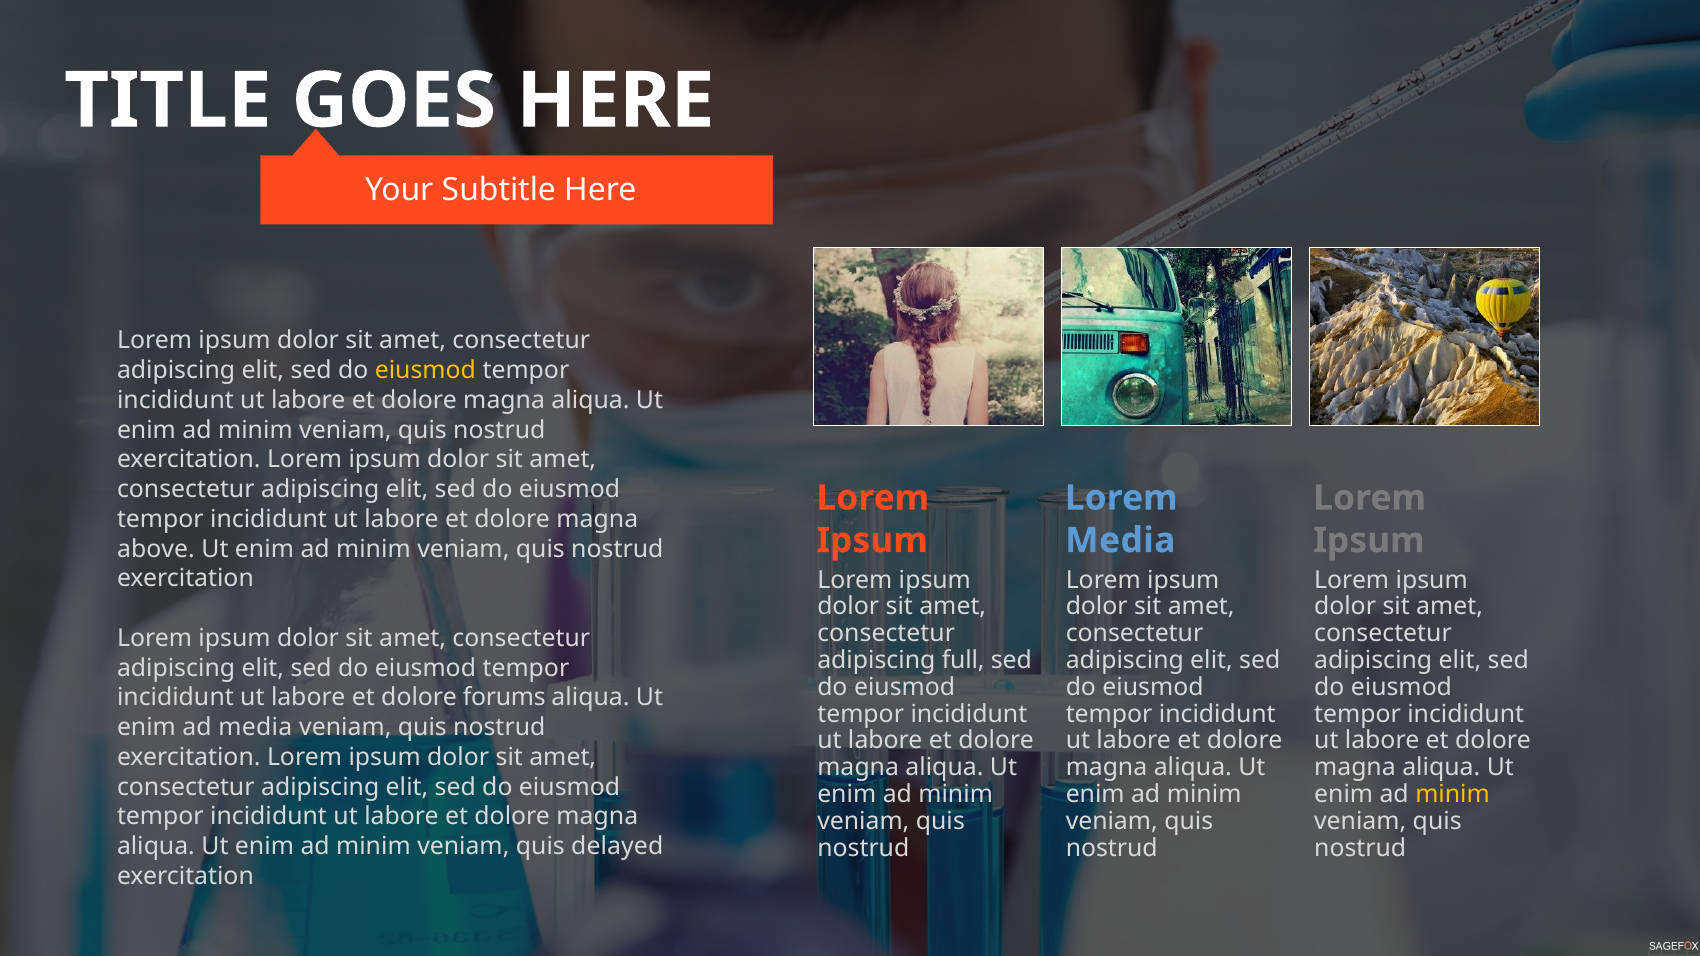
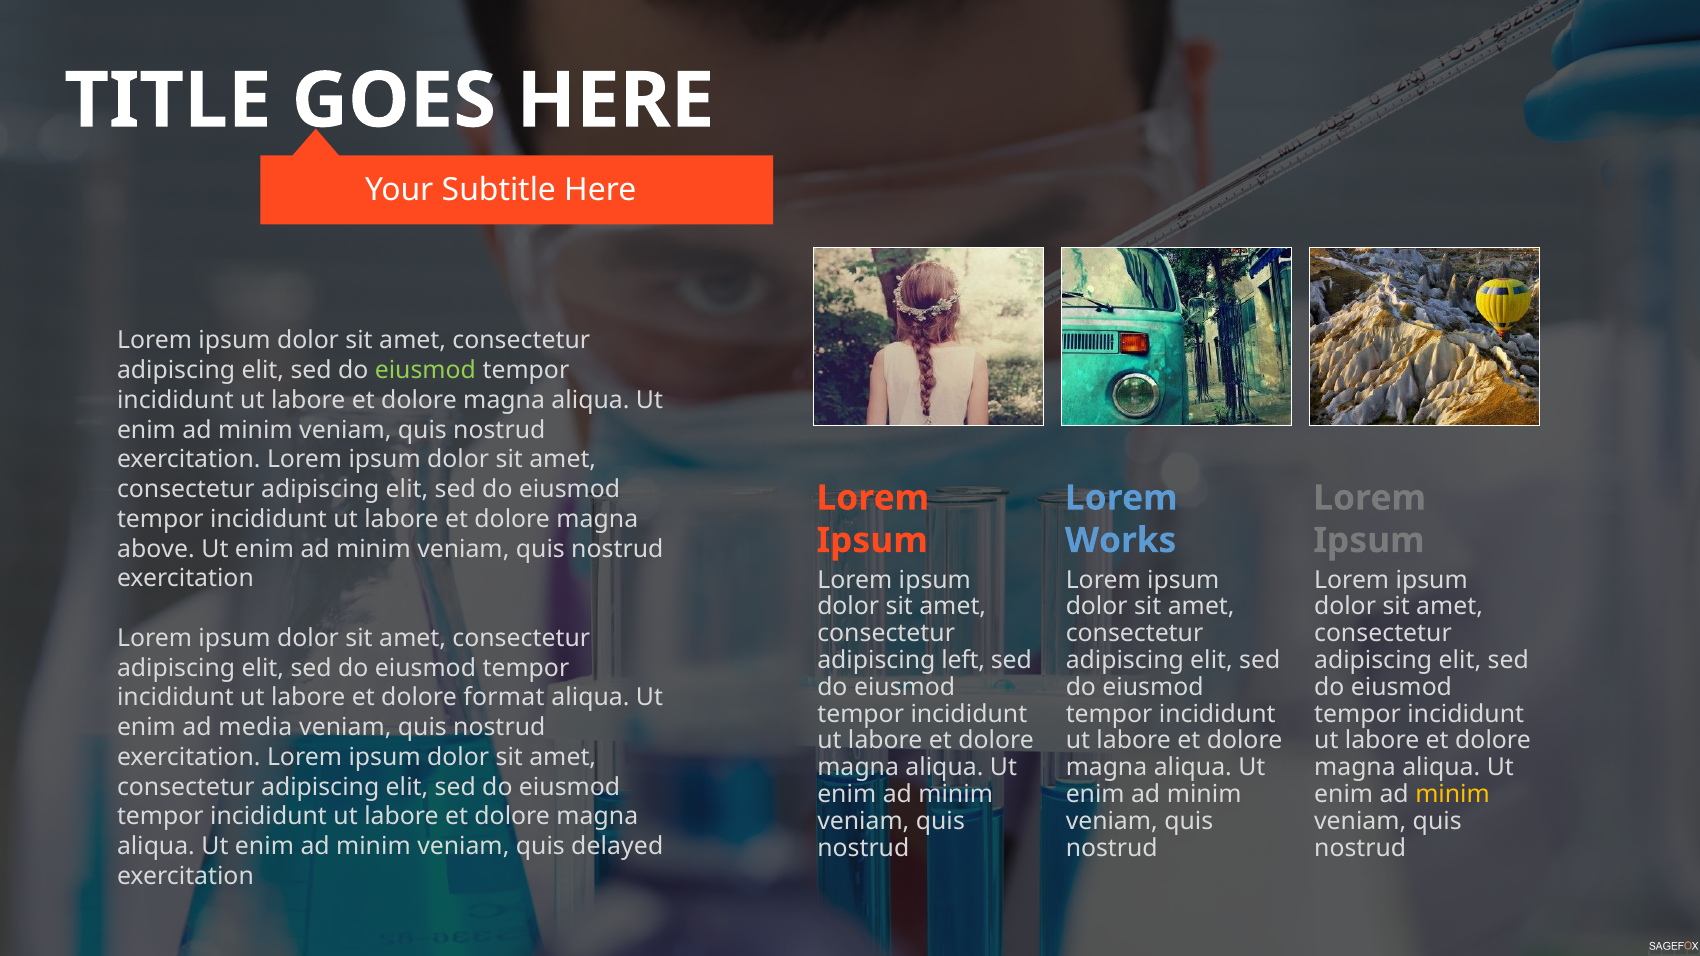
eiusmod colour: yellow -> light green (425, 370)
Media: Media -> Works (1121, 541)
full: full -> left (963, 660)
forums: forums -> format (504, 698)
